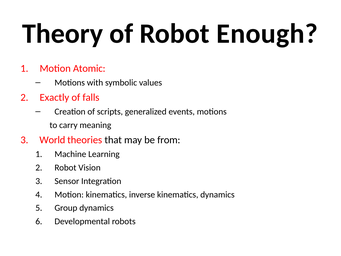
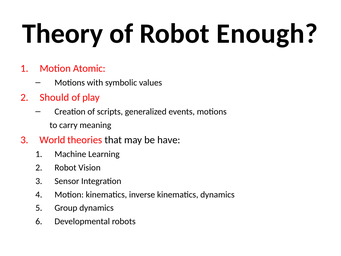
Exactly: Exactly -> Should (54, 97)
falls: falls -> play (91, 97)
from: from -> have (169, 140)
